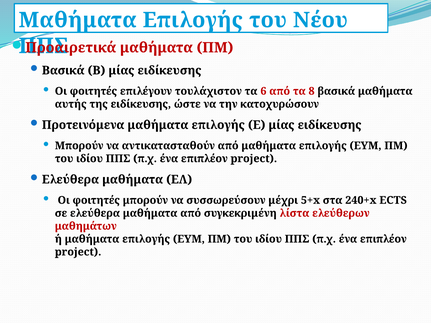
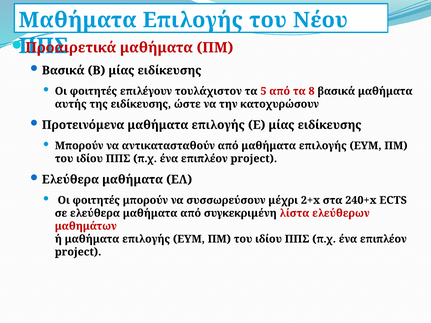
6: 6 -> 5 (263, 91)
5+x: 5+x -> 2+x (310, 200)
